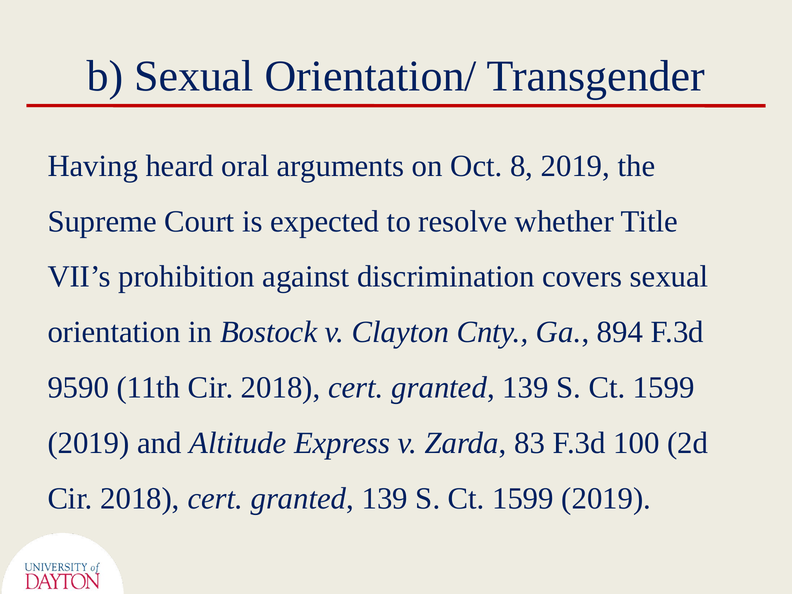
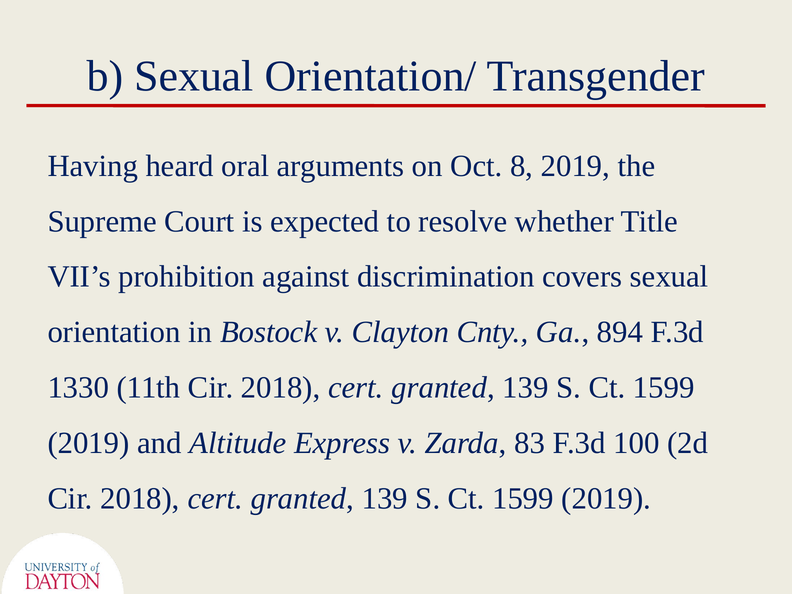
9590: 9590 -> 1330 (78, 388)
